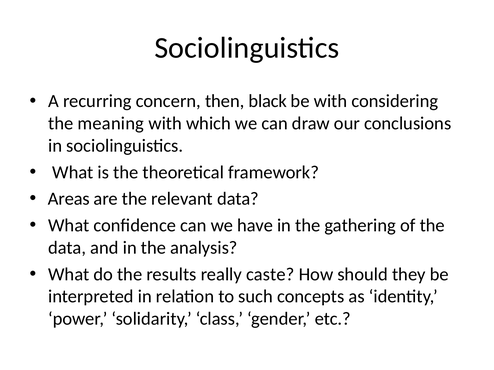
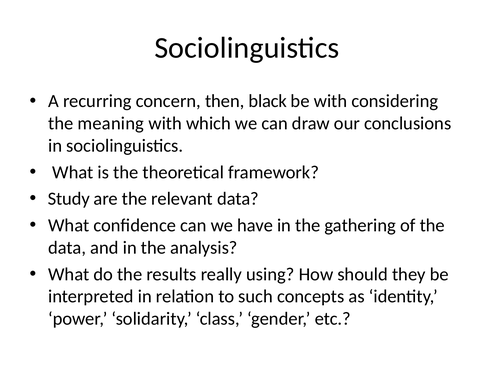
Areas: Areas -> Study (69, 199)
caste: caste -> using (270, 275)
